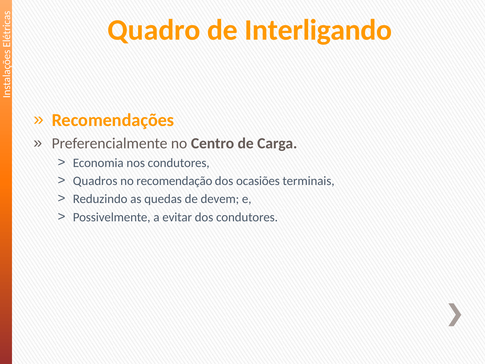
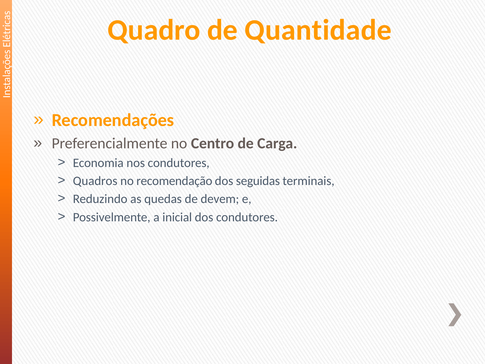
Interligando: Interligando -> Quantidade (318, 30)
ocasiões: ocasiões -> seguidas (258, 181)
evitar: evitar -> inicial (177, 217)
